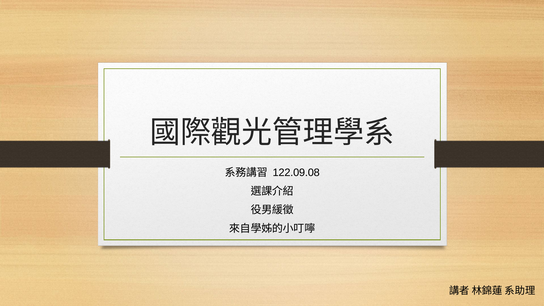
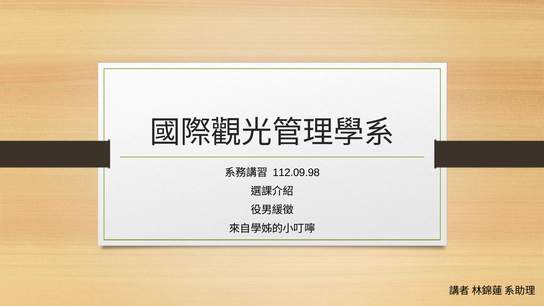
122.09.08: 122.09.08 -> 112.09.98 (296, 172)
